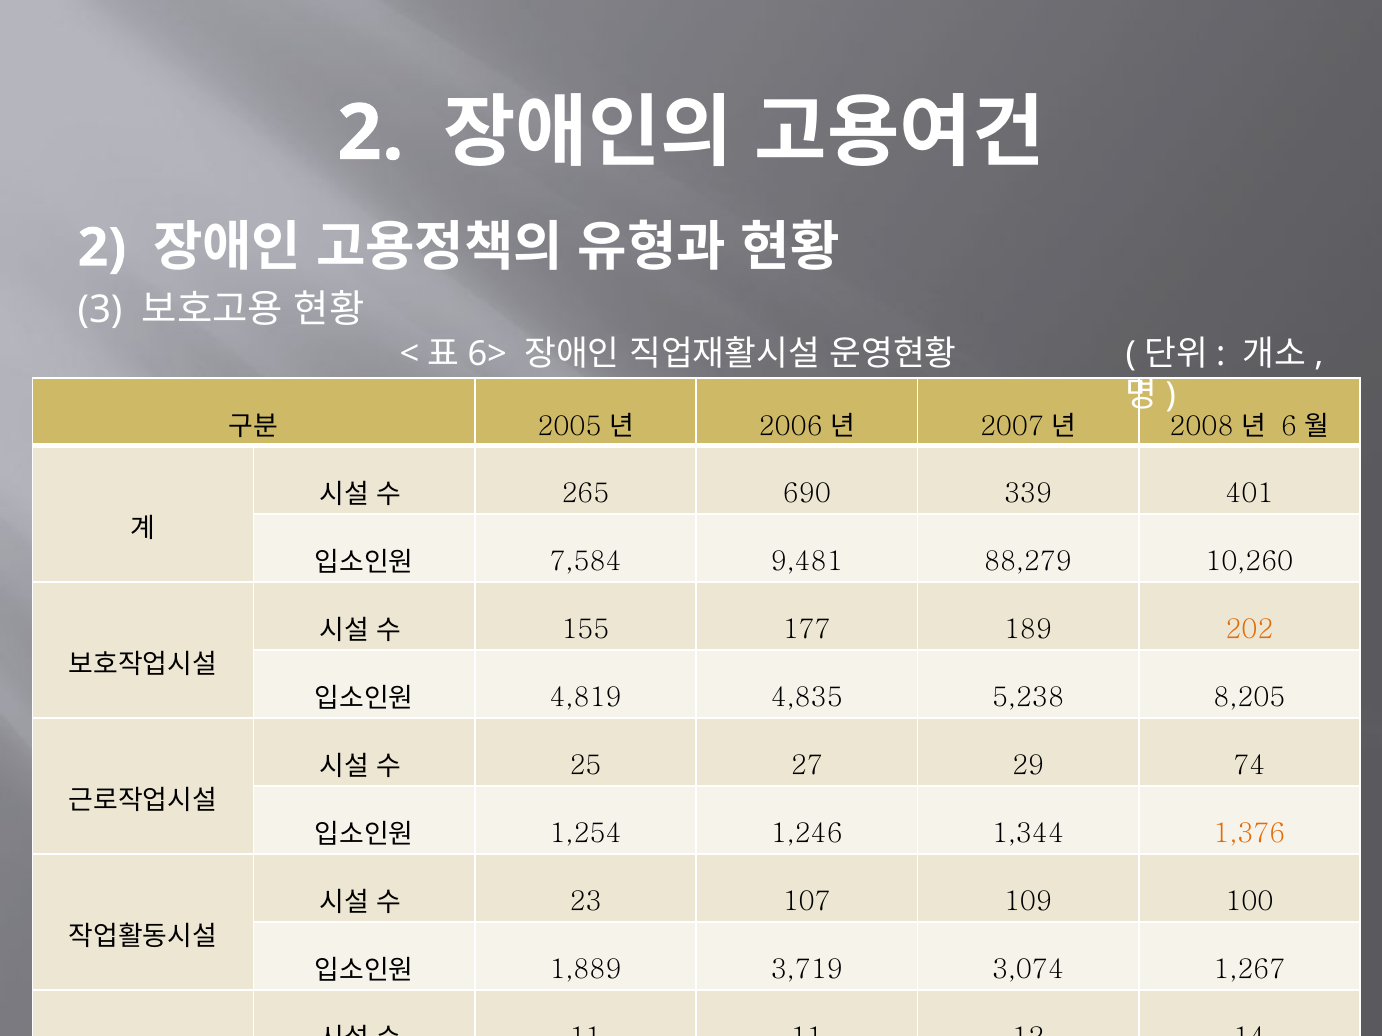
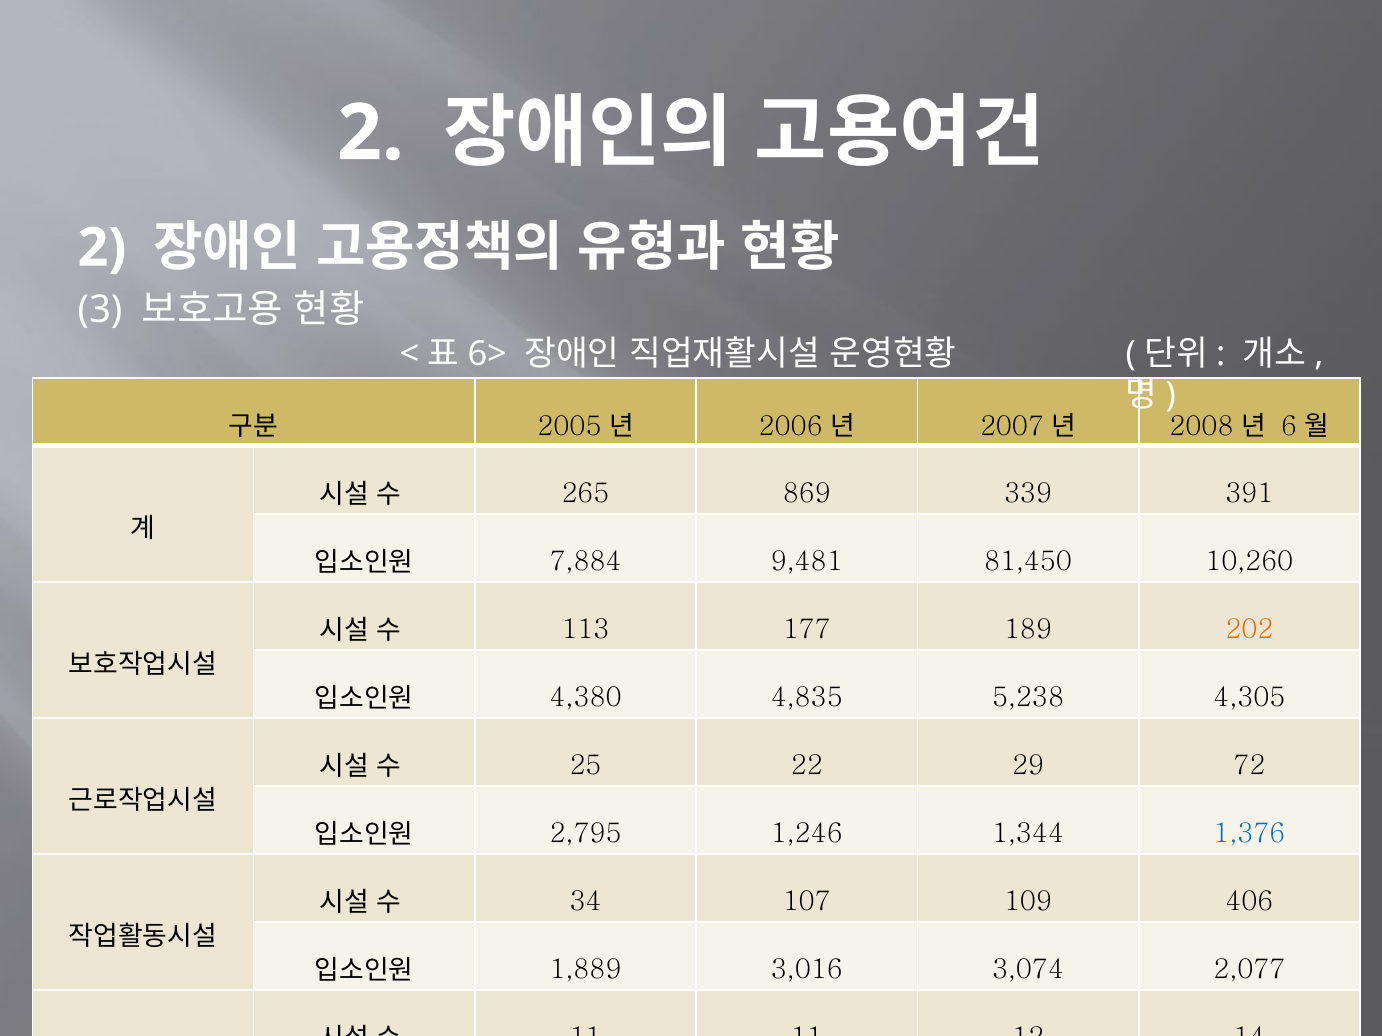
690: 690 -> 869 (807, 494)
401: 401 -> 391 (1249, 494)
7,584: 7,584 -> 7,884 (586, 562)
88,279: 88,279 -> 81,450 (1028, 562)
155: 155 -> 113 (585, 630)
4,819: 4,819 -> 4,380 (586, 698)
8,205: 8,205 -> 4,305 (1249, 698)
27: 27 -> 22 (807, 766)
74: 74 -> 72 (1249, 766)
1,254: 1,254 -> 2,795 (586, 834)
1,376 colour: orange -> blue (1249, 834)
23: 23 -> 34 (586, 902)
100: 100 -> 406 (1249, 902)
3,719: 3,719 -> 3,016 (807, 970)
1,267: 1,267 -> 2,077 (1249, 970)
